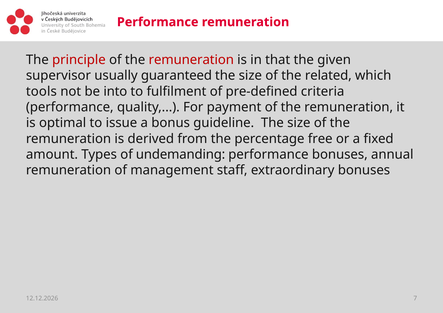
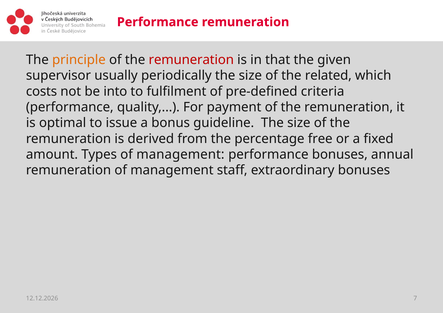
principle colour: red -> orange (79, 60)
guaranteed: guaranteed -> periodically (176, 76)
tools: tools -> costs (42, 91)
Types of undemanding: undemanding -> management (180, 155)
